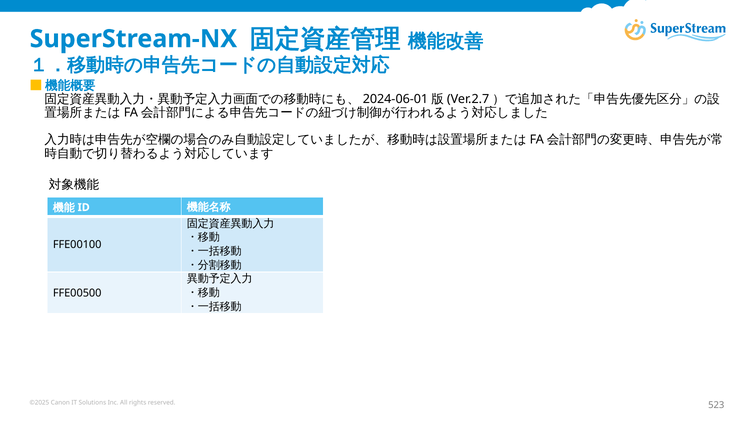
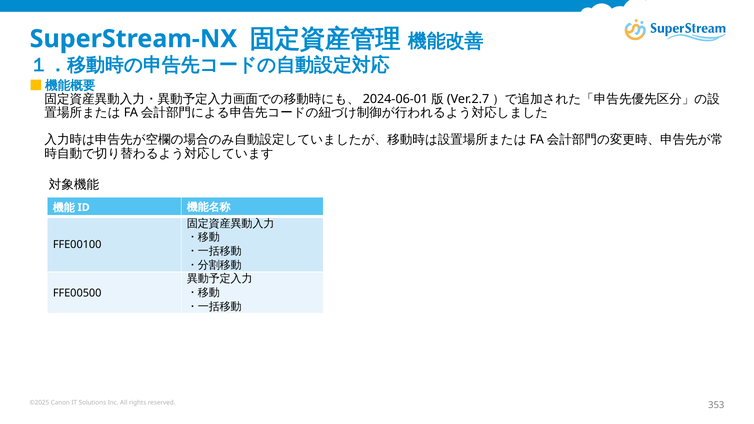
523: 523 -> 353 (716, 405)
